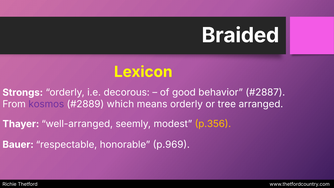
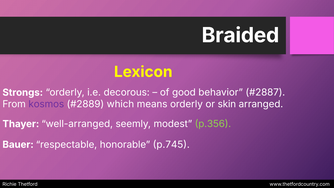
tree: tree -> skin (227, 104)
p.356 colour: yellow -> light green (213, 124)
p.969: p.969 -> p.745 (171, 144)
